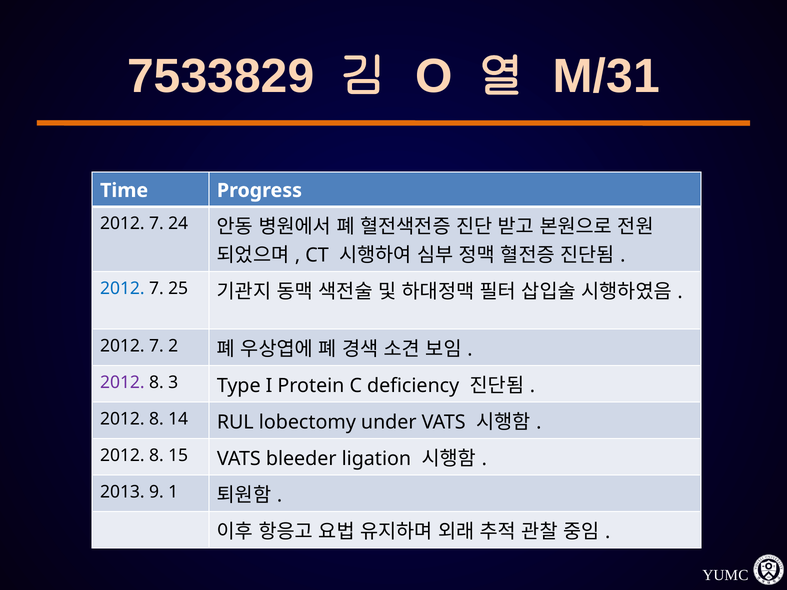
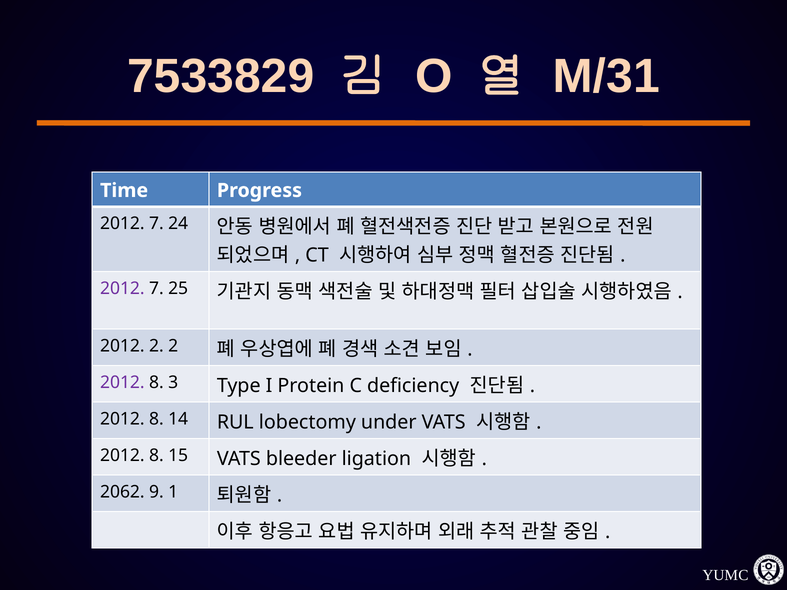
2012 colour: blue -> purple (122, 289)
7: 7 -> 2 (156, 346)
2013: 2013 -> 2062 (122, 492)
